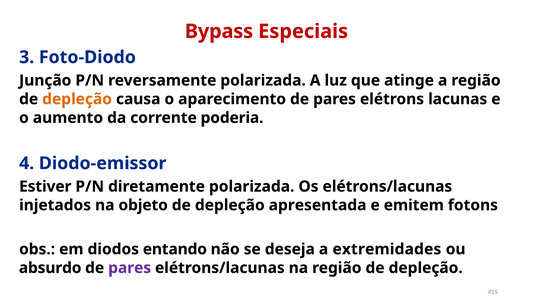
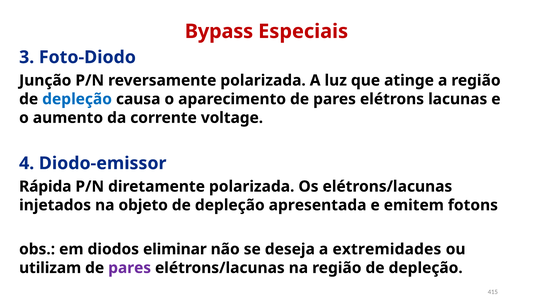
depleção colour: orange -> blue (77, 99)
poderia: poderia -> voltage (232, 118)
Estiver: Estiver -> Rápida (45, 186)
entando: entando -> eliminar (175, 249)
absurdo: absurdo -> utilizam (50, 268)
